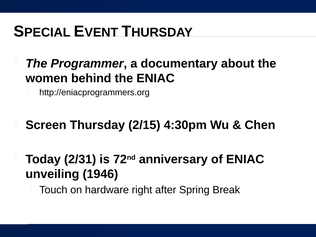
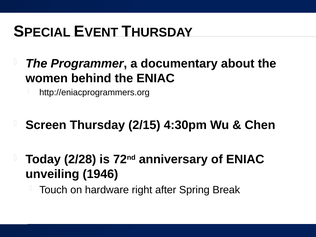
2/31: 2/31 -> 2/28 (80, 159)
